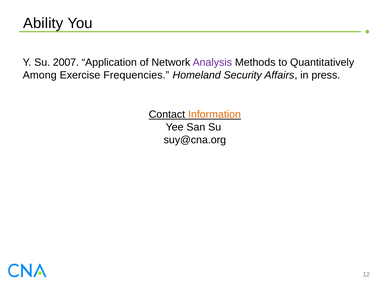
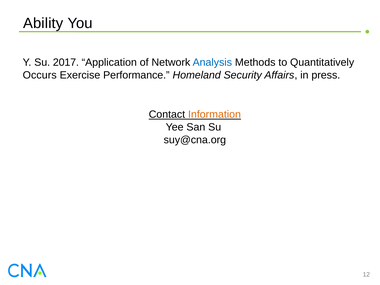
2007: 2007 -> 2017 (66, 62)
Analysis colour: purple -> blue (212, 62)
Among: Among -> Occurs (40, 75)
Frequencies: Frequencies -> Performance (136, 75)
